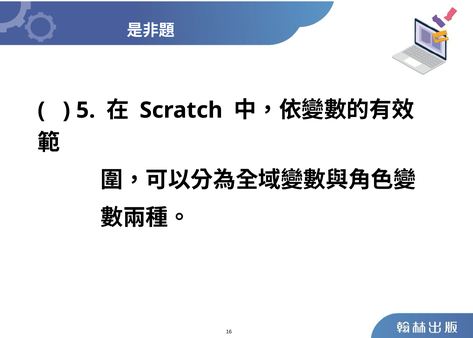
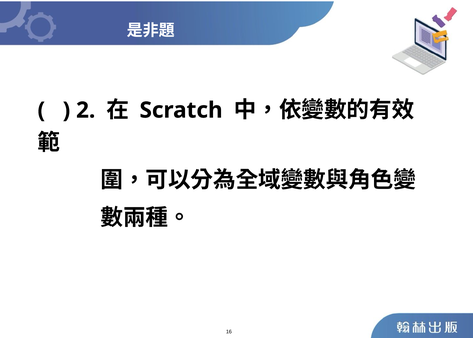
5: 5 -> 2 (86, 110)
